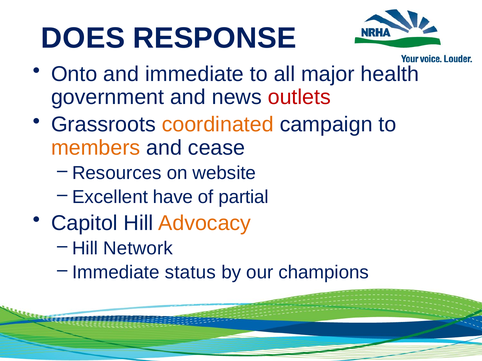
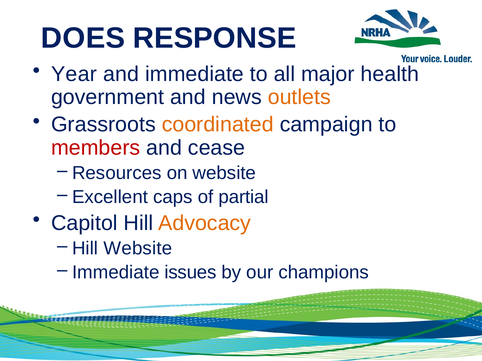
Onto: Onto -> Year (74, 74)
outlets colour: red -> orange (299, 97)
members colour: orange -> red (96, 148)
have: have -> caps (173, 197)
Hill Network: Network -> Website (138, 249)
status: status -> issues (190, 273)
